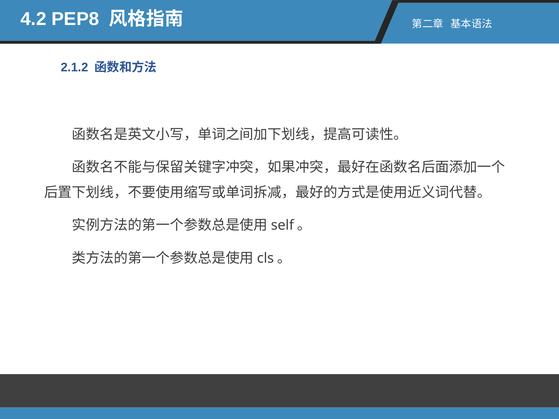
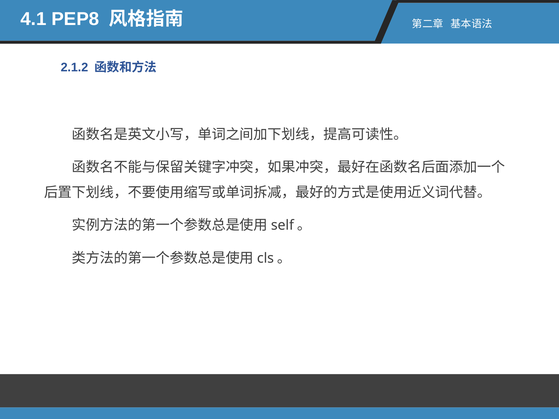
4.2: 4.2 -> 4.1 (33, 19)
